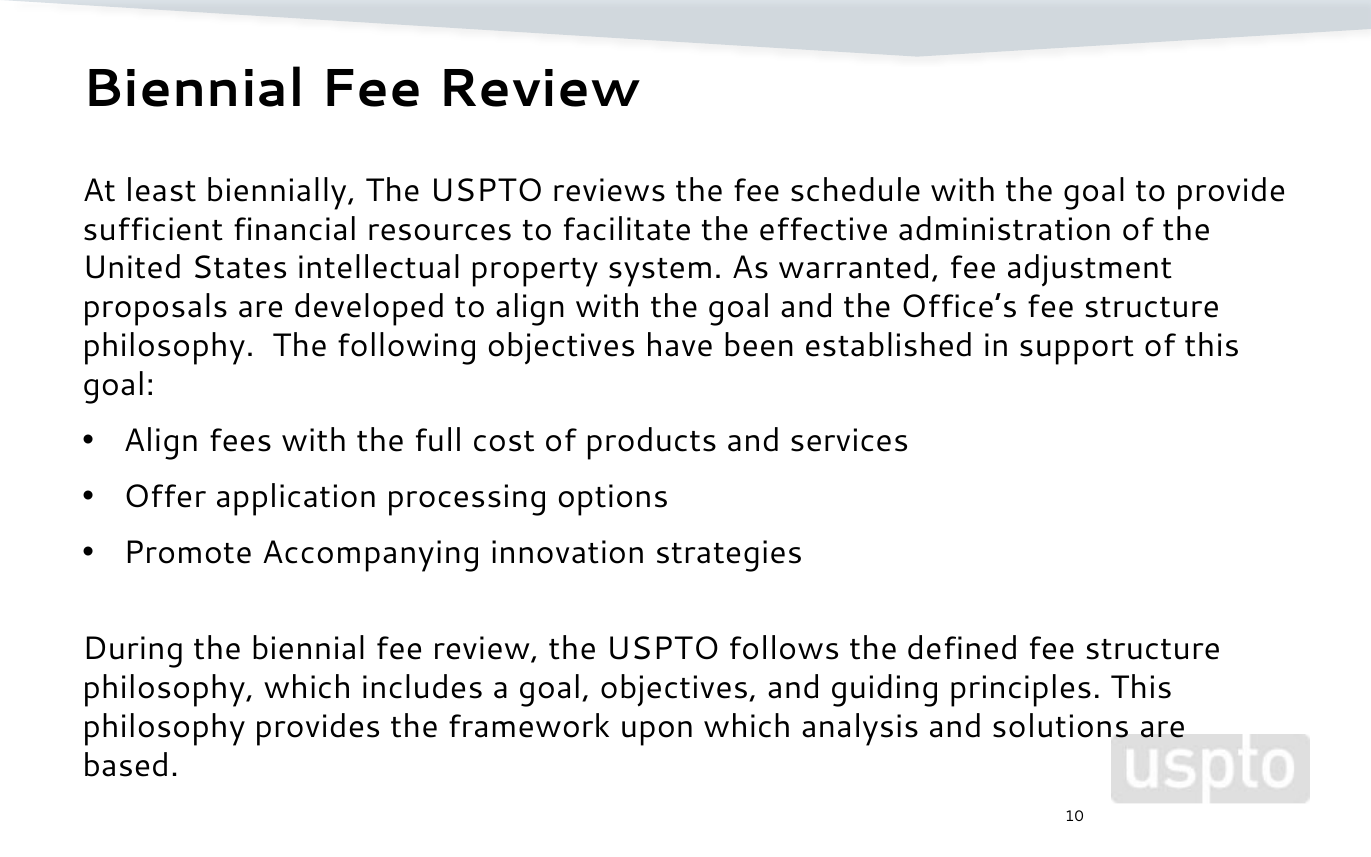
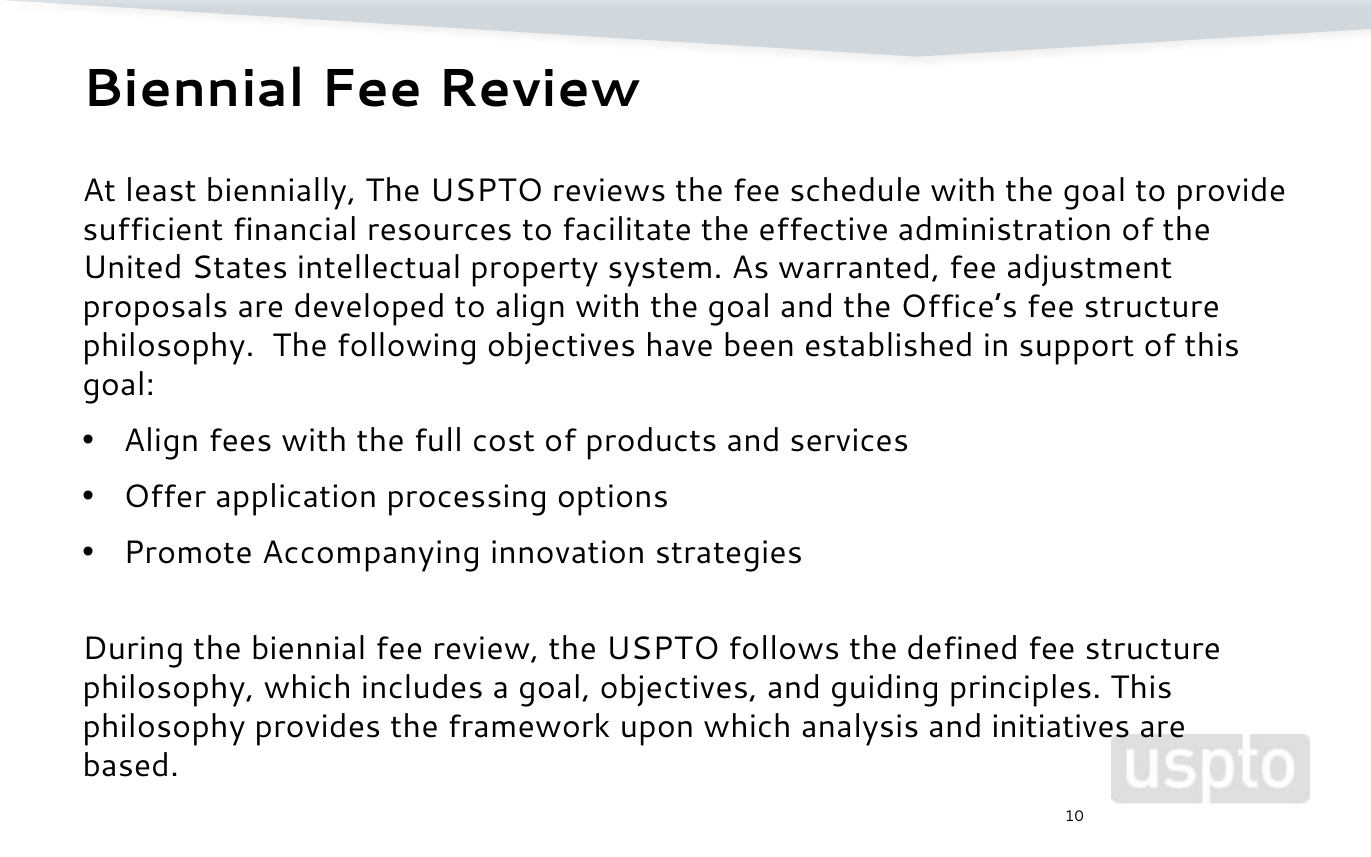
solutions: solutions -> initiatives (1061, 727)
